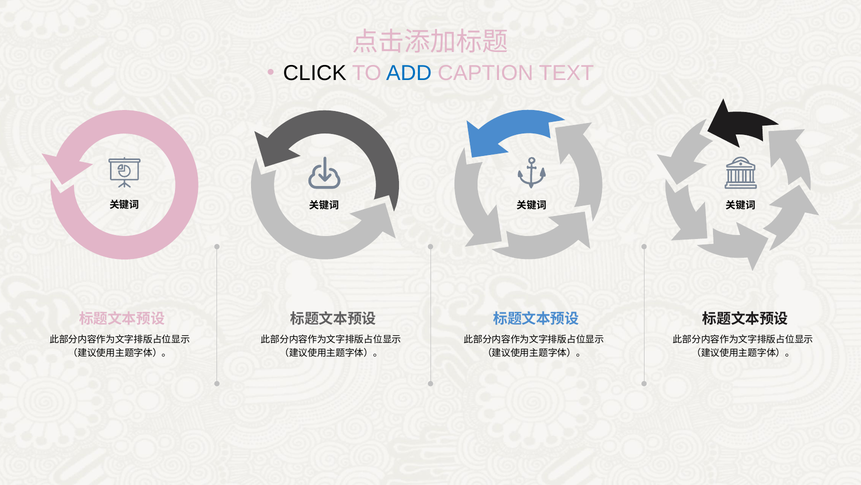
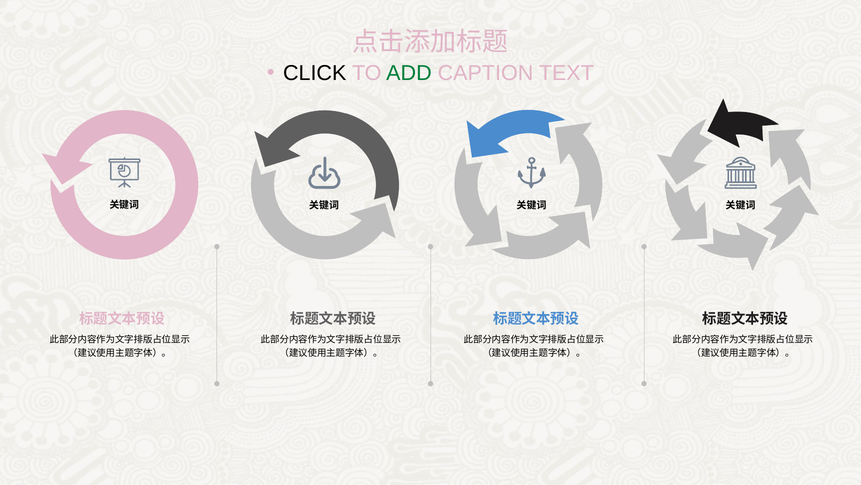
ADD colour: blue -> green (409, 73)
